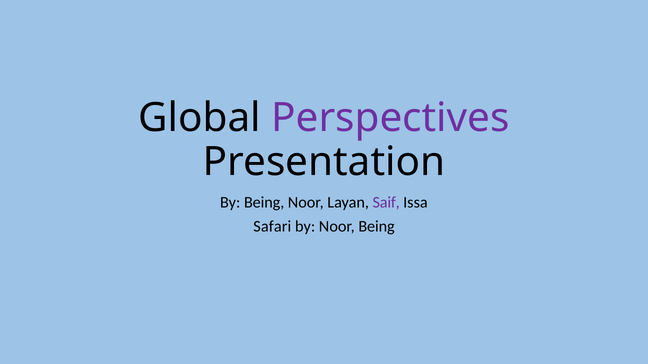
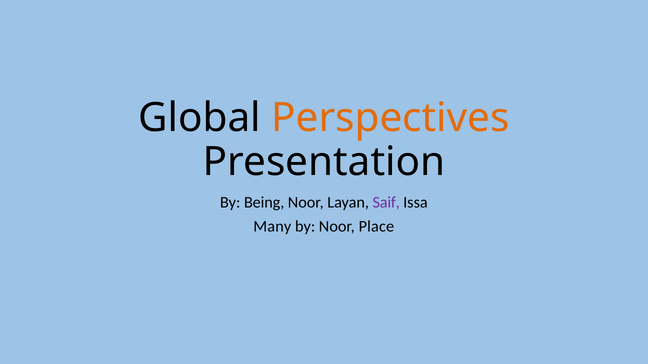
Perspectives colour: purple -> orange (390, 118)
Safari: Safari -> Many (272, 227)
Noor Being: Being -> Place (376, 227)
